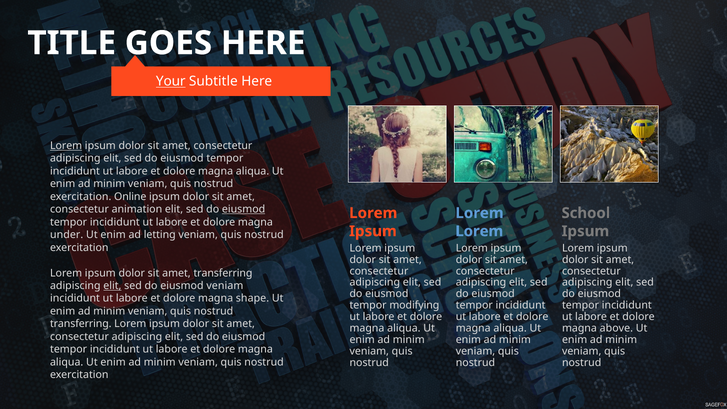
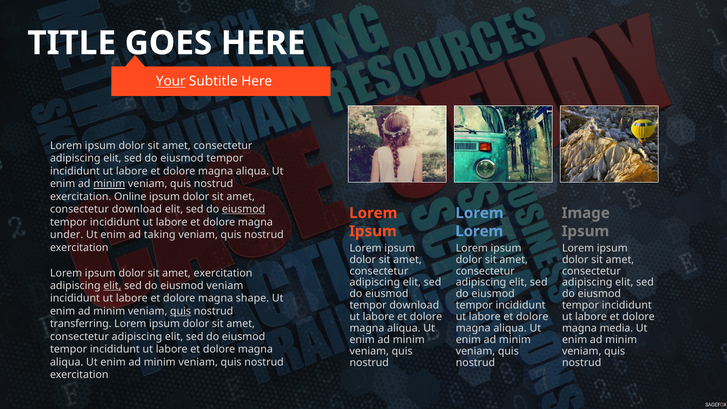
Lorem underline: present -> none (66, 146)
minim underline: none -> present (109, 184)
consectetur animation: animation -> download (137, 209)
School: School -> Image (586, 213)
letting: letting -> taking (160, 235)
amet transferring: transferring -> exercitation (223, 273)
tempor modifying: modifying -> download (414, 305)
quis underline: none -> present (181, 311)
above: above -> media (616, 328)
